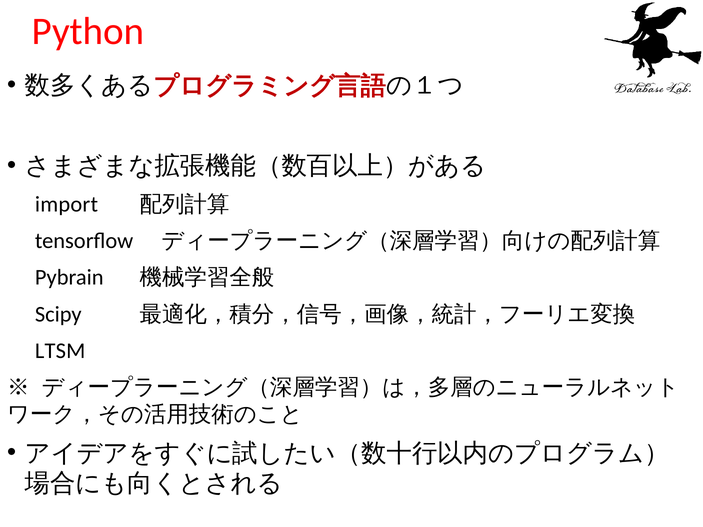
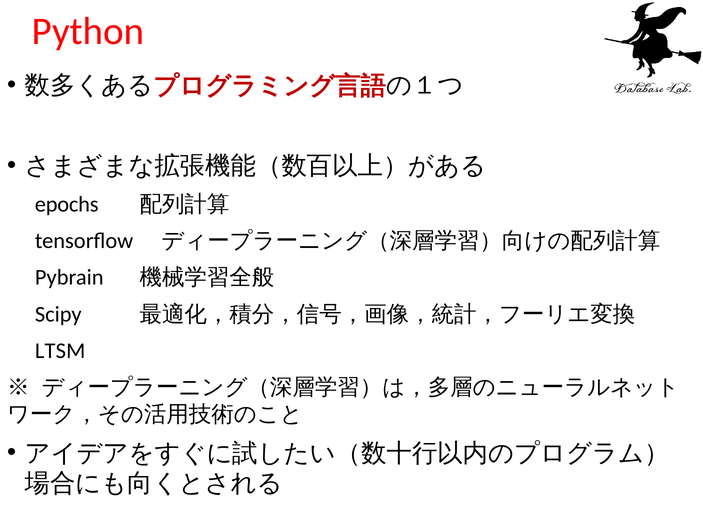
import: import -> epochs (67, 204)
